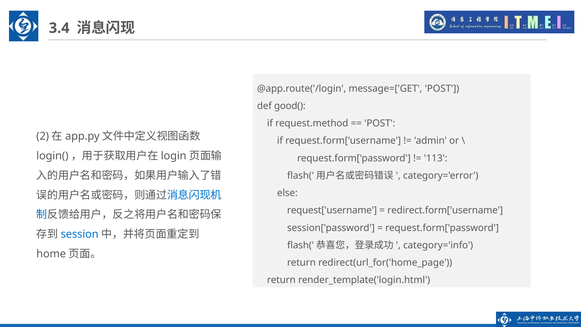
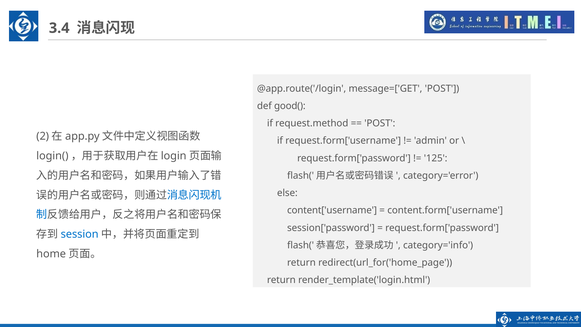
113: 113 -> 125 (436, 158)
request['username: request['username -> content['username (332, 210)
redirect.form['username: redirect.form['username -> content.form['username (445, 210)
